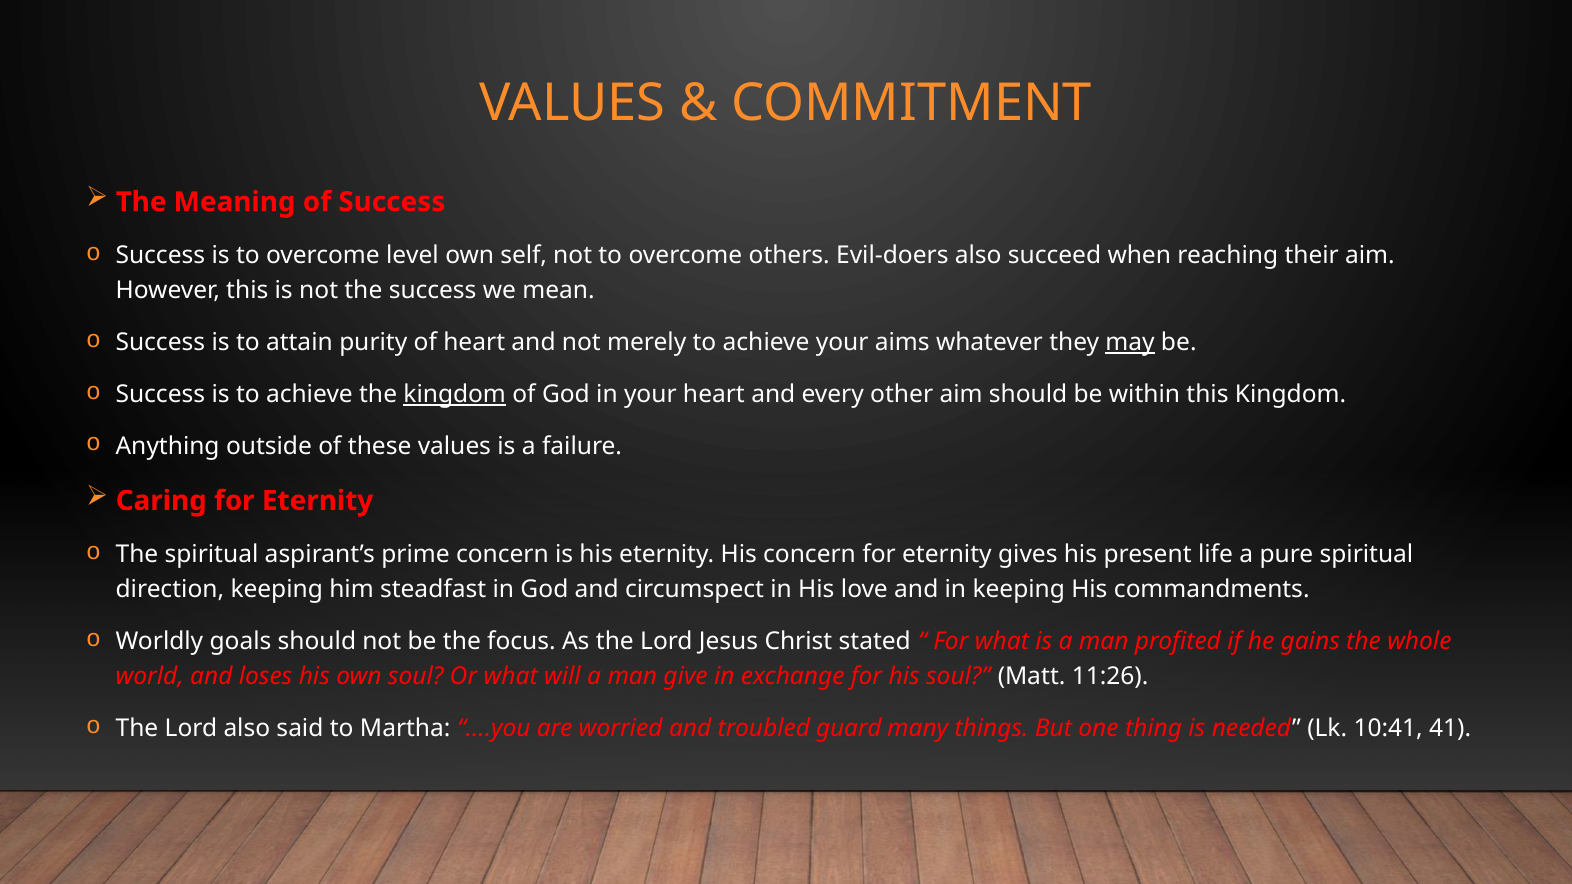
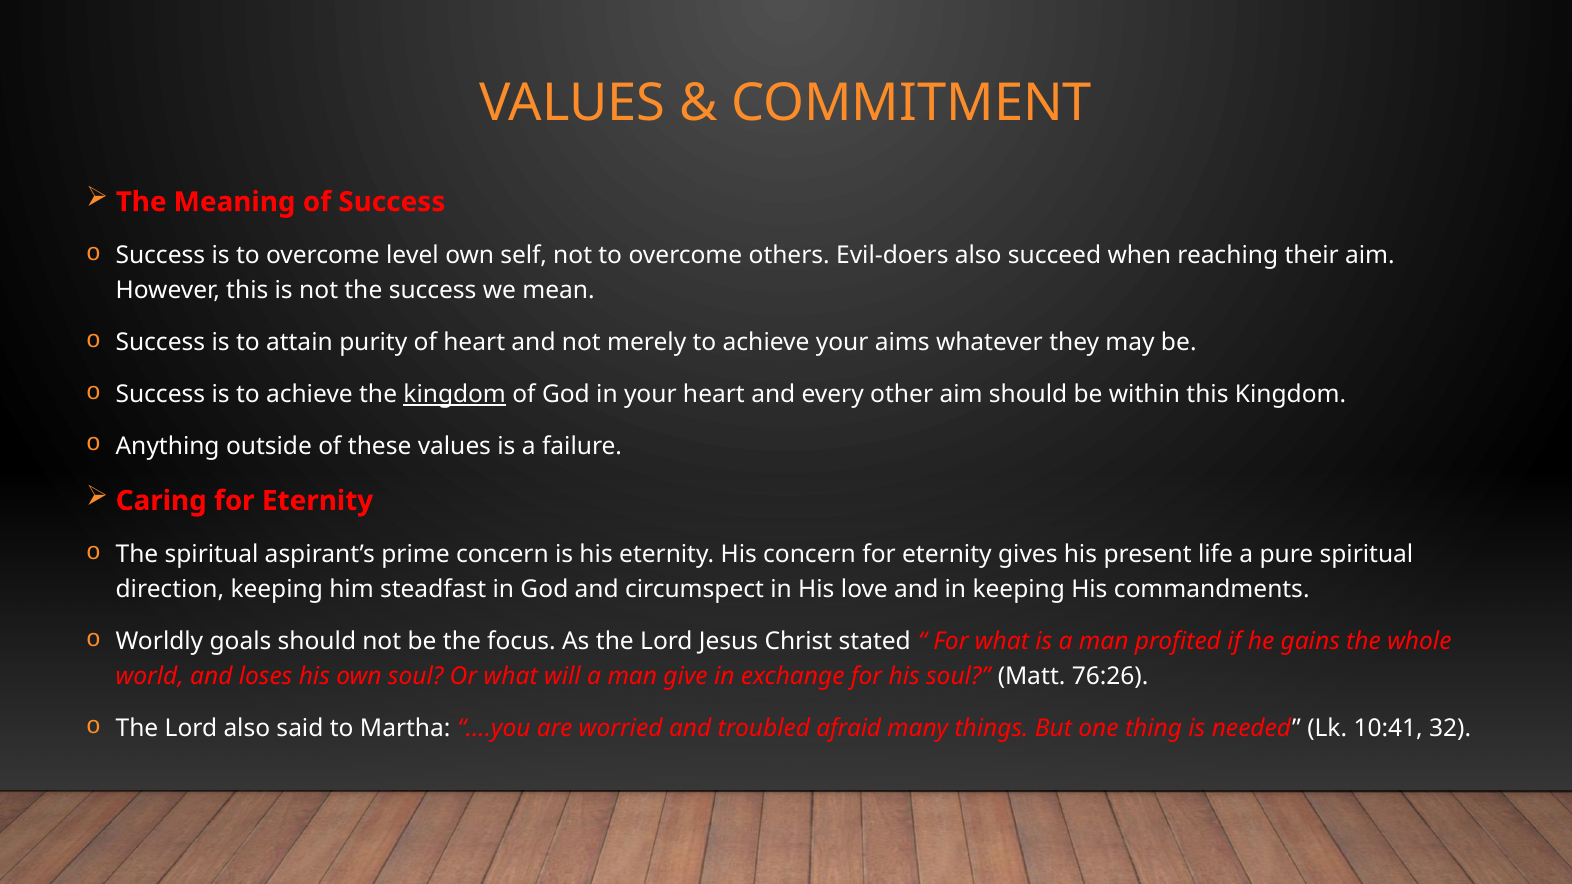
may underline: present -> none (1130, 343)
11:26: 11:26 -> 76:26 (1110, 677)
guard: guard -> afraid (849, 729)
41: 41 -> 32 (1450, 729)
